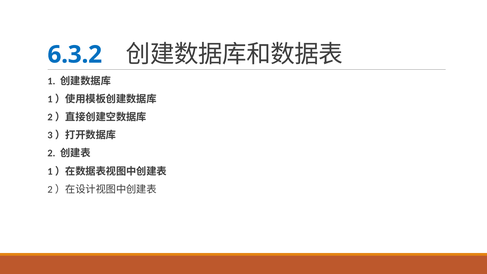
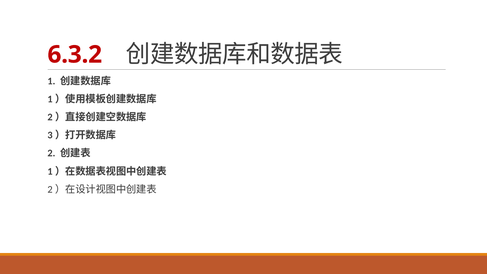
6.3.2 colour: blue -> red (75, 55)
